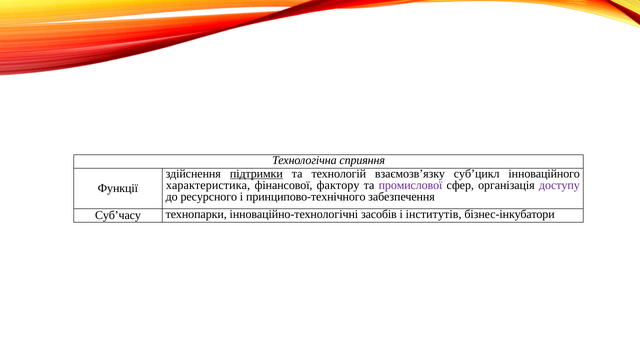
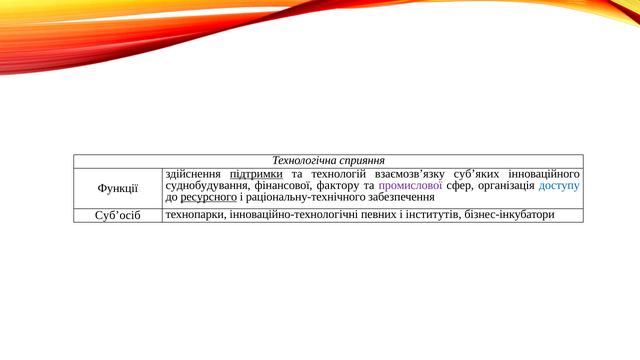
суб’цикл: суб’цикл -> суб’яких (477, 174)
характеристика: характеристика -> суднобудування (208, 185)
доступу colour: purple -> blue (559, 185)
ресурсного underline: none -> present (209, 197)
принципово-технічного: принципово-технічного -> раціональну-технічного (306, 197)
Суб’часу: Суб’часу -> Суб’осіб (118, 215)
засобів: засобів -> певних (379, 214)
